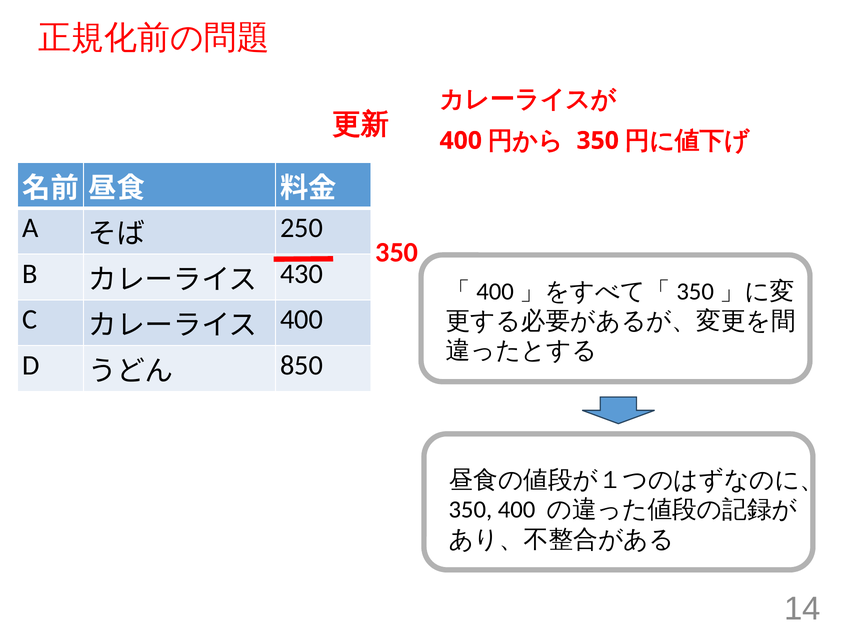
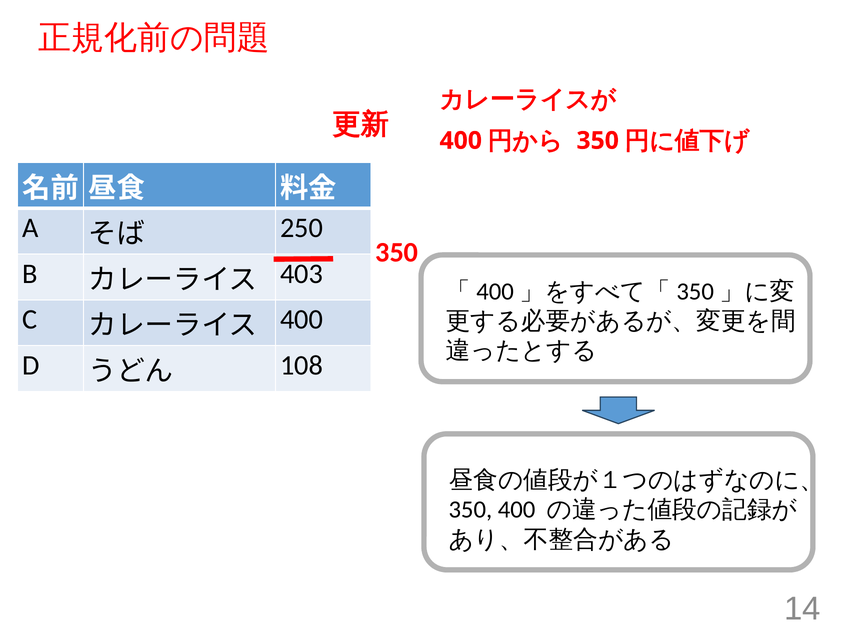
430: 430 -> 403 (302, 274)
850: 850 -> 108 (302, 365)
